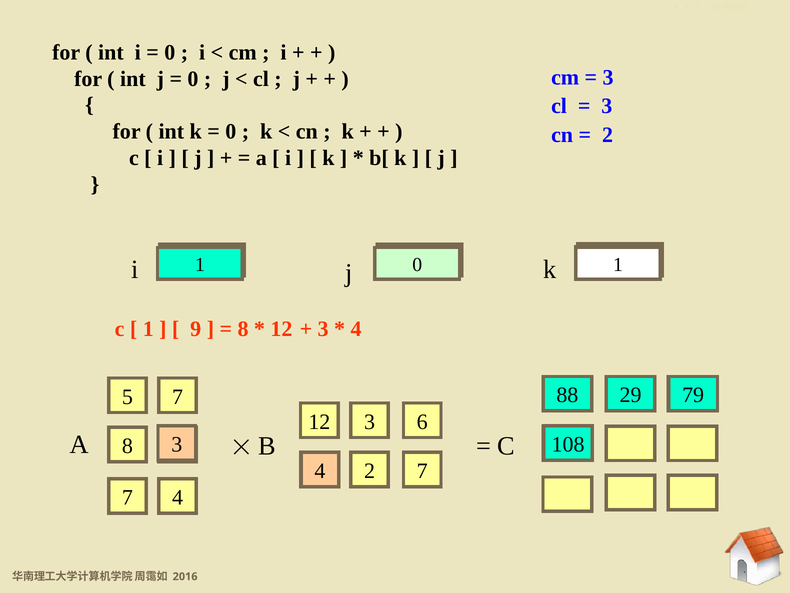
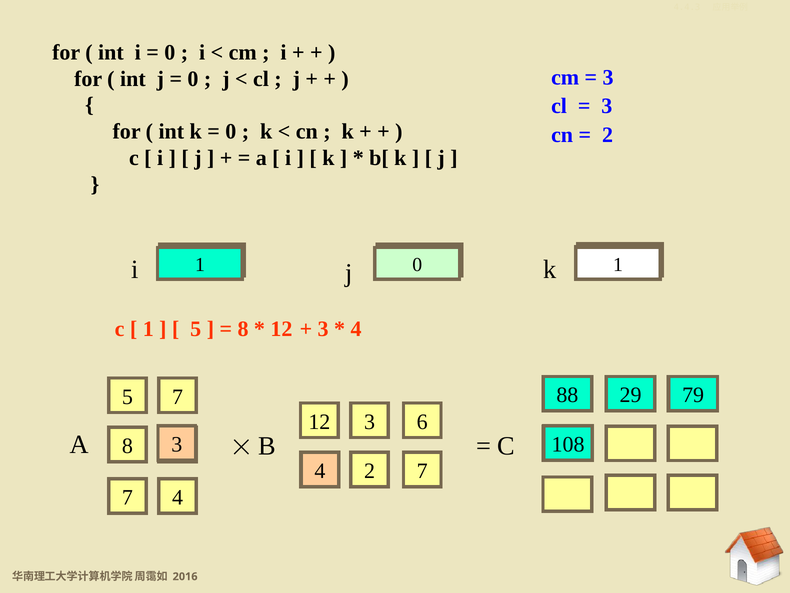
9: 9 -> 5 (196, 328)
